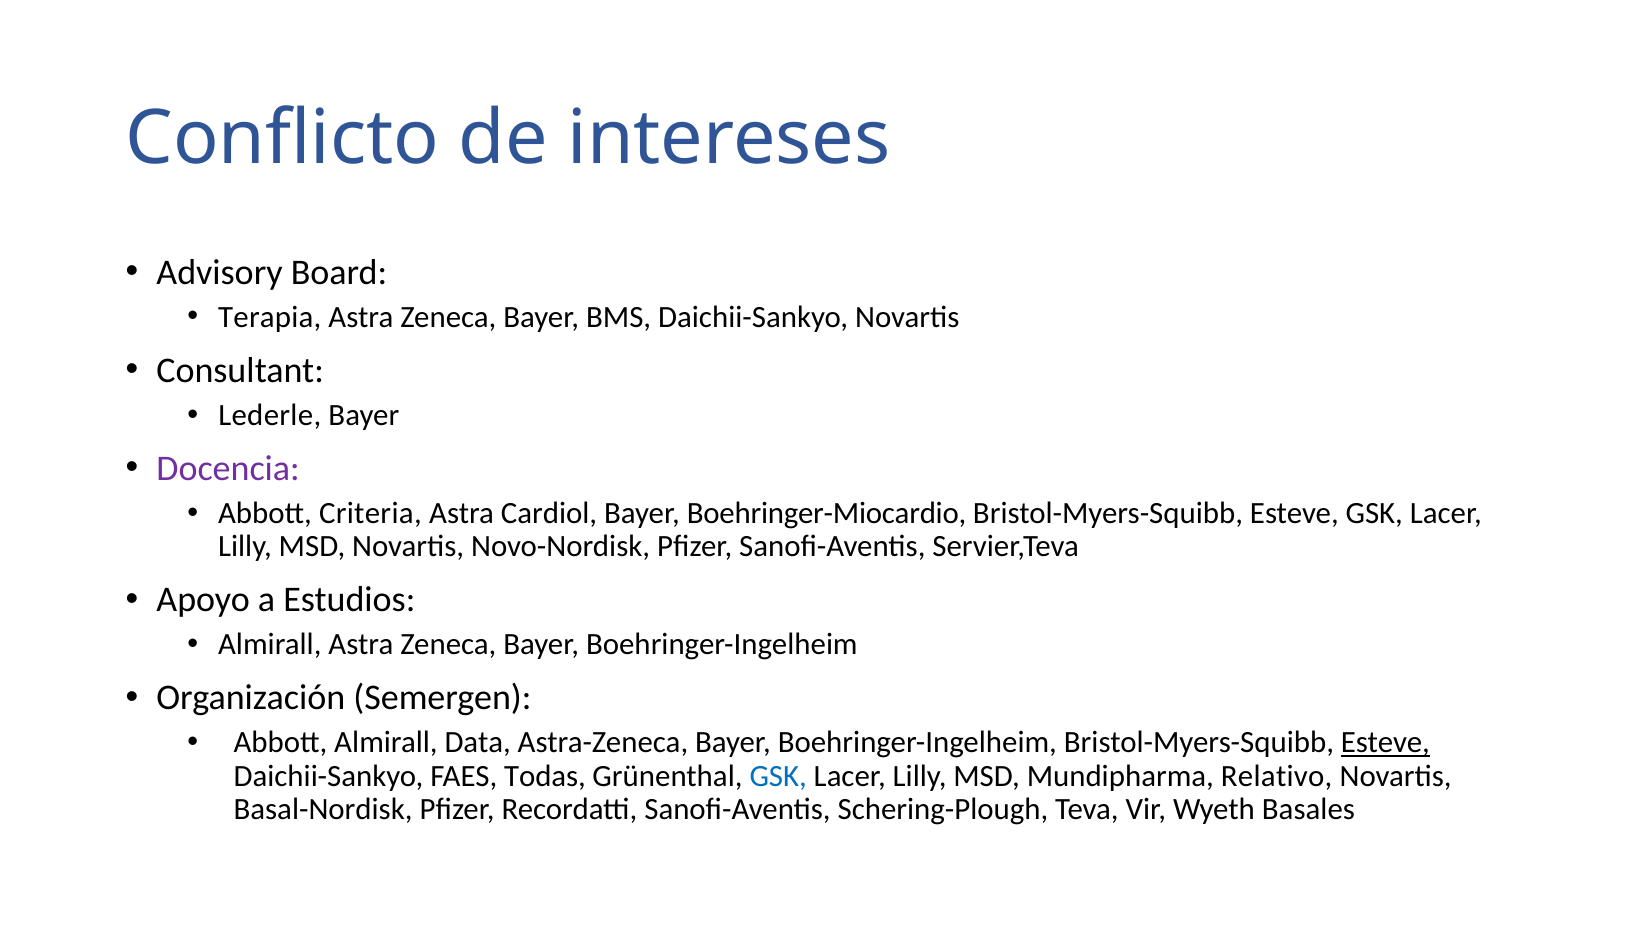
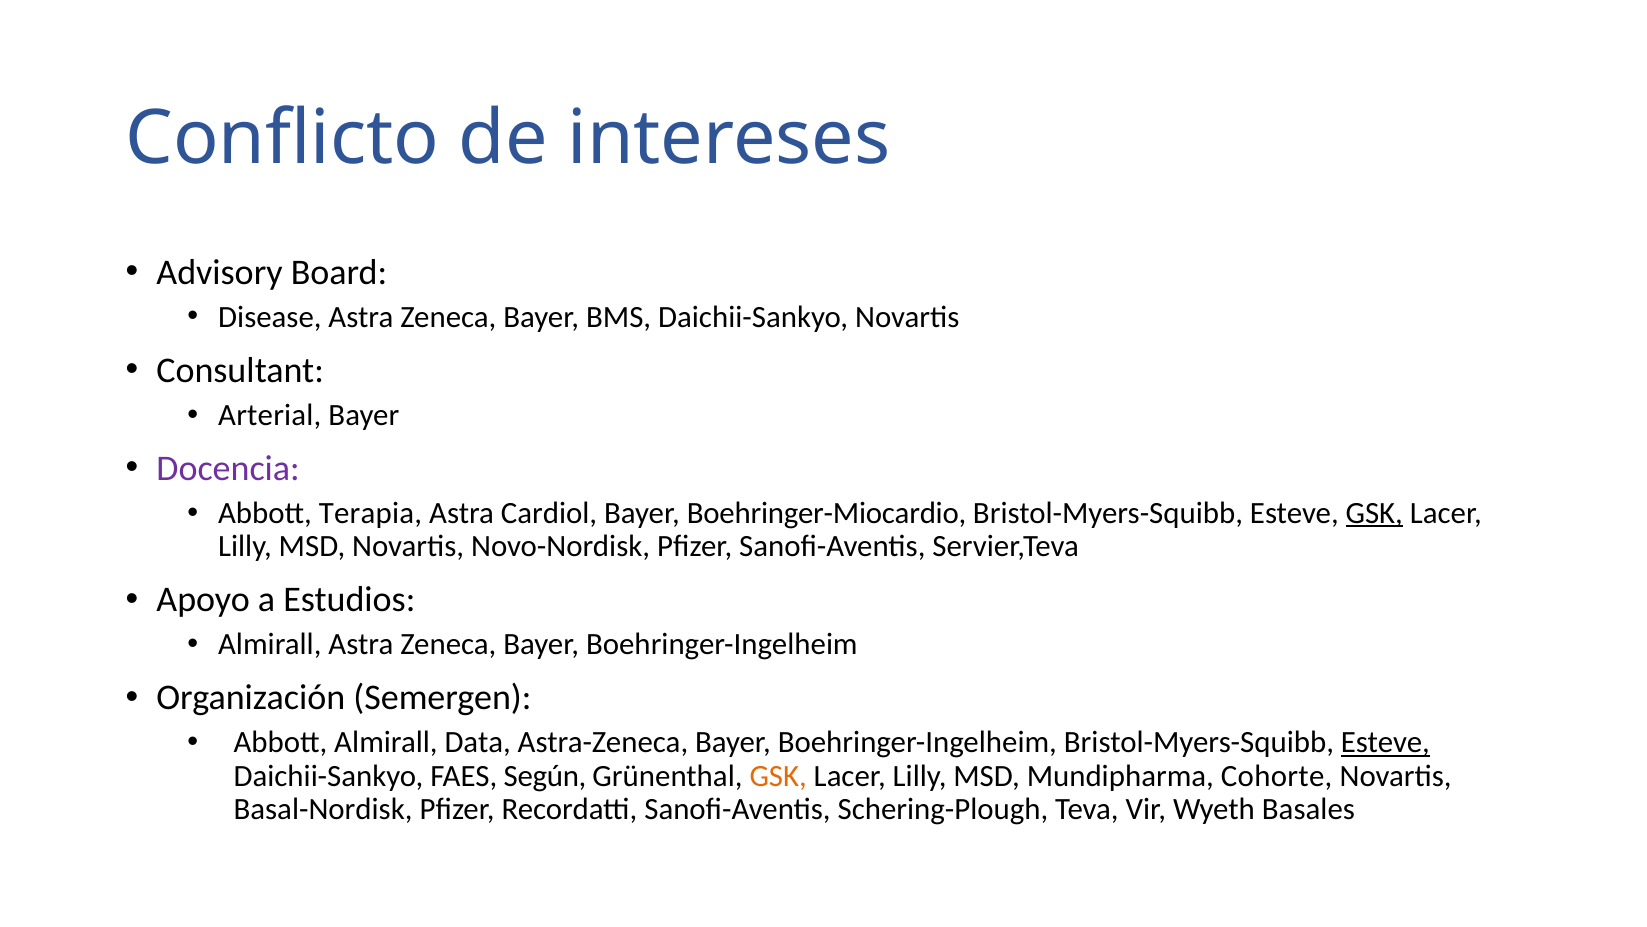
Terapia: Terapia -> Disease (270, 317)
Lederle: Lederle -> Arterial (270, 415)
Criteria: Criteria -> Terapia (370, 513)
GSK underline: none -> present (1374, 513)
Todas: Todas -> Según (545, 775)
GSK colour: blue -> orange (778, 775)
Relativo: Relativo -> Cohorte (1277, 775)
